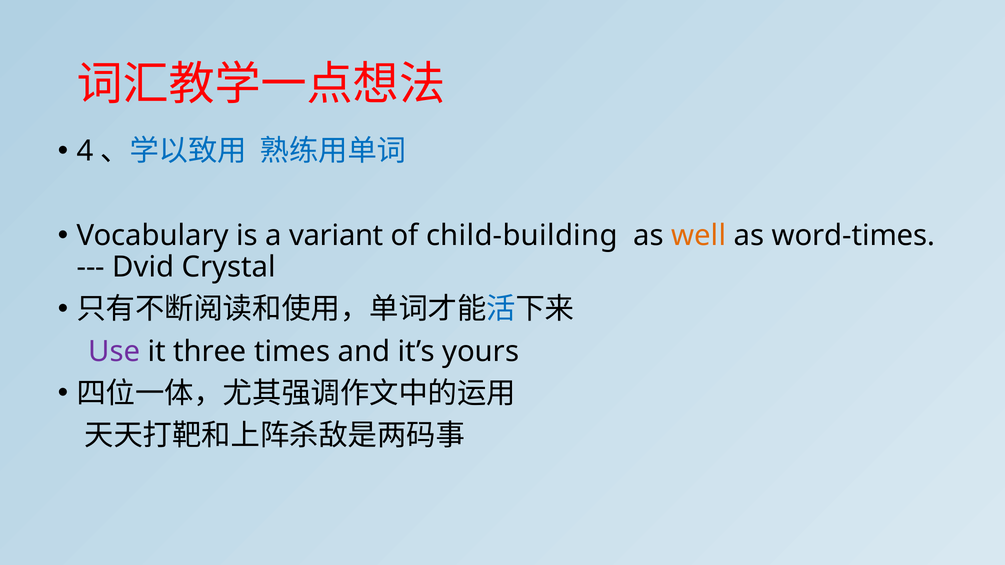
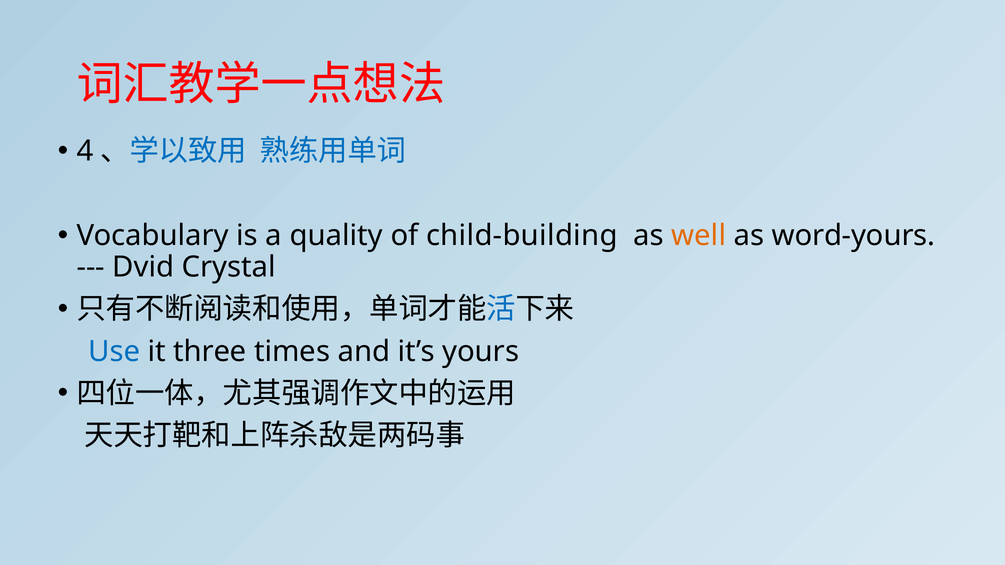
variant: variant -> quality (336, 236)
word-times: word-times -> word-yours (853, 236)
Use colour: purple -> blue (114, 352)
